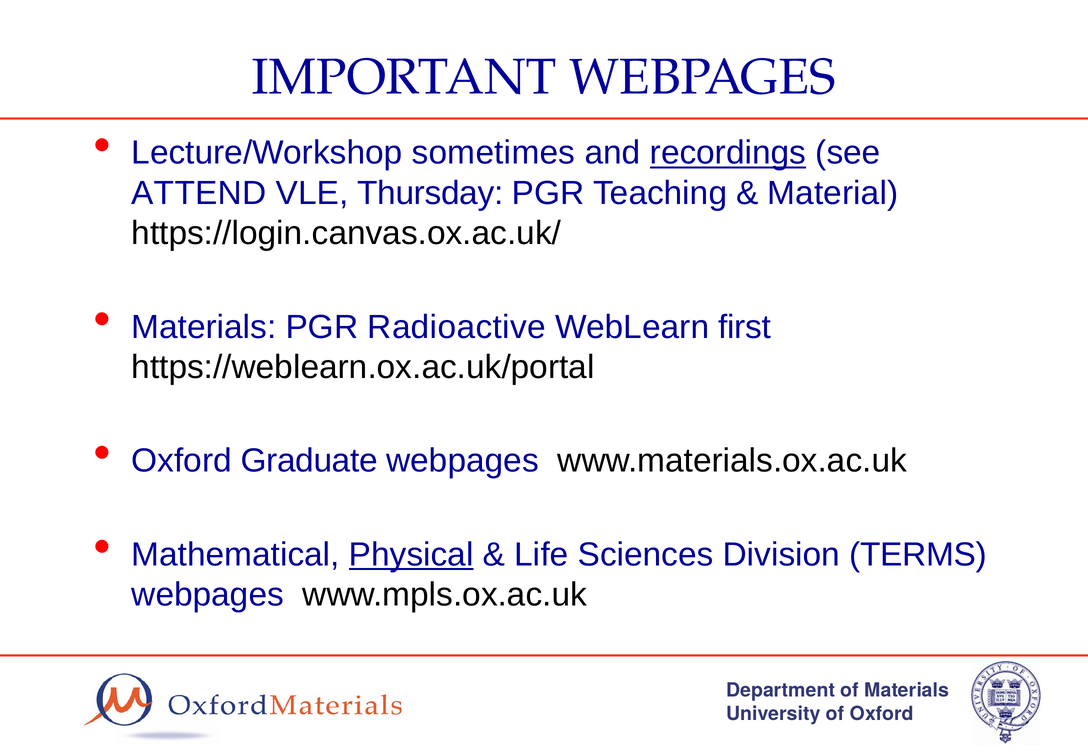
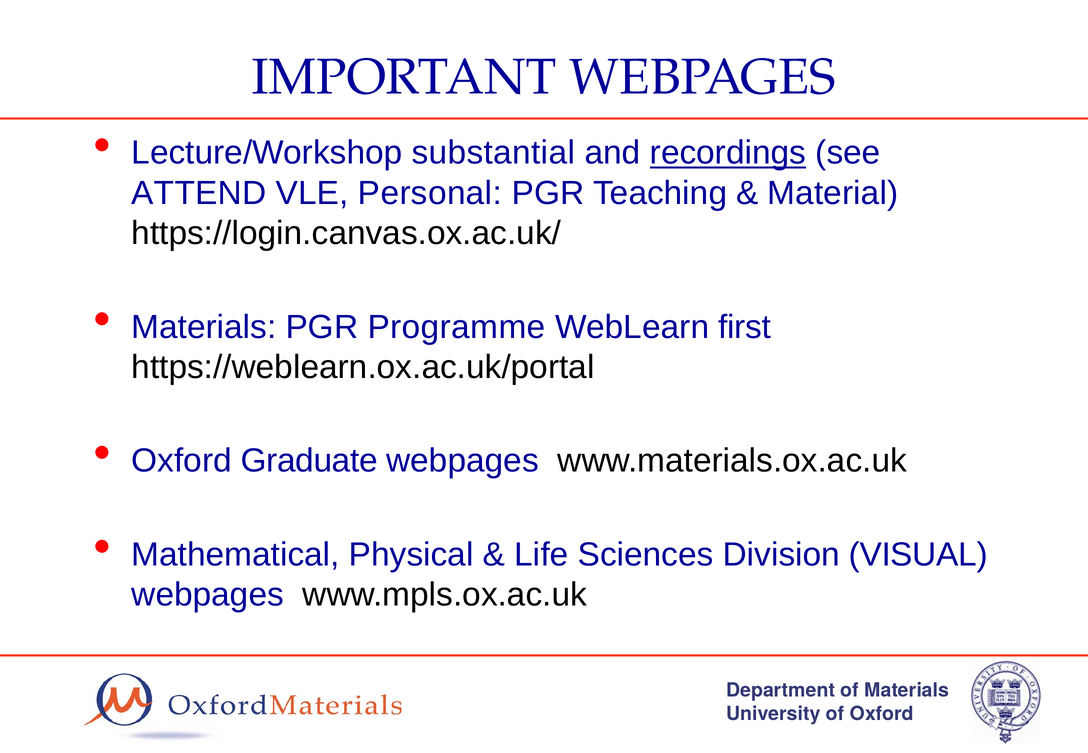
sometimes: sometimes -> substantial (493, 153)
Thursday: Thursday -> Personal (430, 193)
Radioactive: Radioactive -> Programme (457, 327)
Physical underline: present -> none (411, 555)
TERMS: TERMS -> VISUAL (918, 555)
